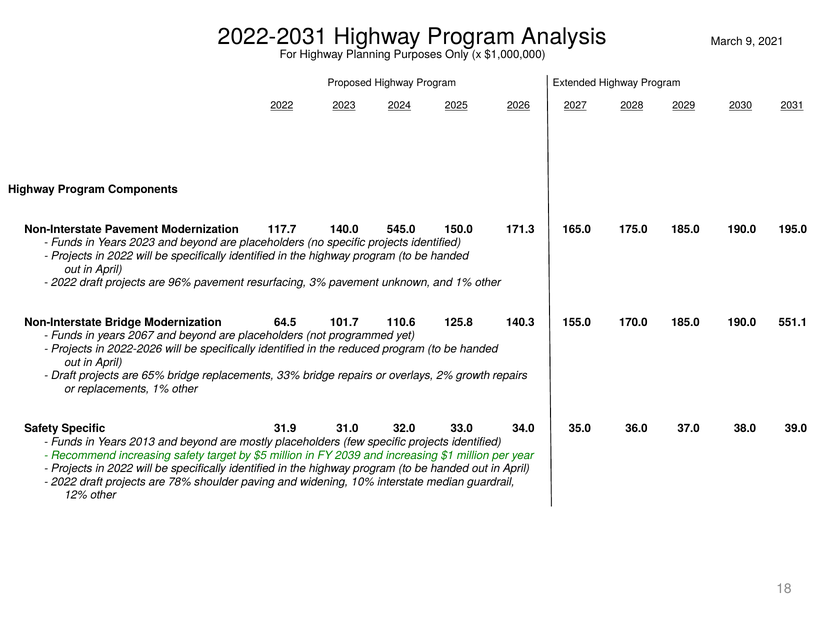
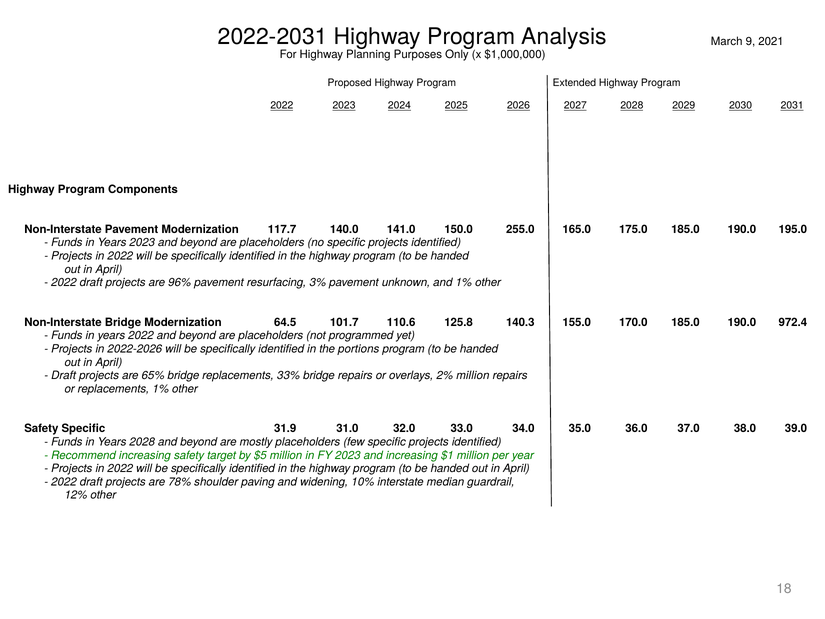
545.0: 545.0 -> 141.0 (401, 229)
171.3: 171.3 -> 255.0 (520, 229)
551.1: 551.1 -> 972.4 (793, 322)
years 2067: 2067 -> 2022 (141, 336)
reduced: reduced -> portions (359, 349)
2% growth: growth -> million (473, 375)
Years 2013: 2013 -> 2028 (142, 442)
FY 2039: 2039 -> 2023 (348, 455)
